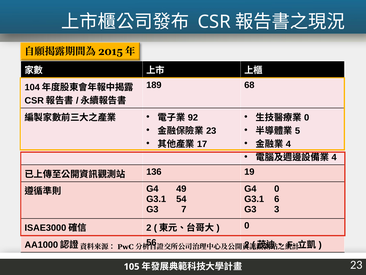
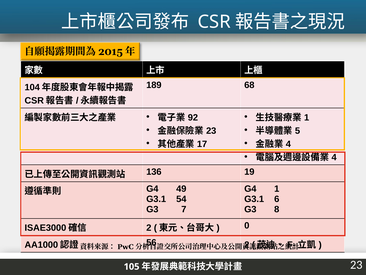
0: 0 -> 1 (307, 117)
G4 0: 0 -> 1 (277, 189)
3: 3 -> 8 (277, 209)
